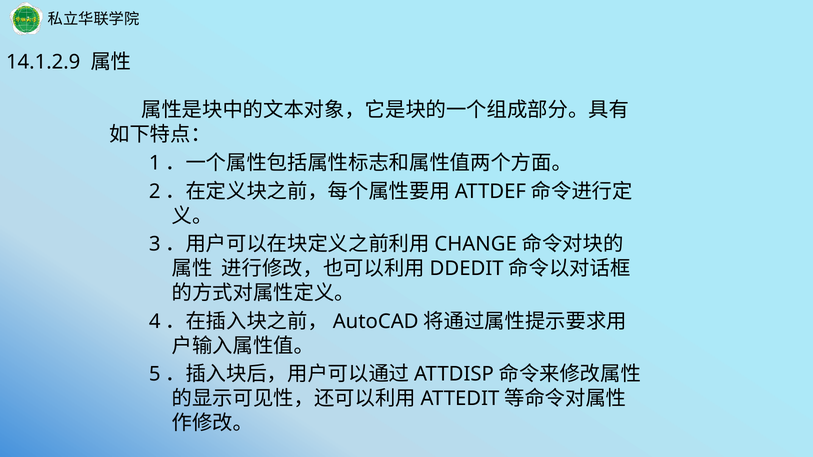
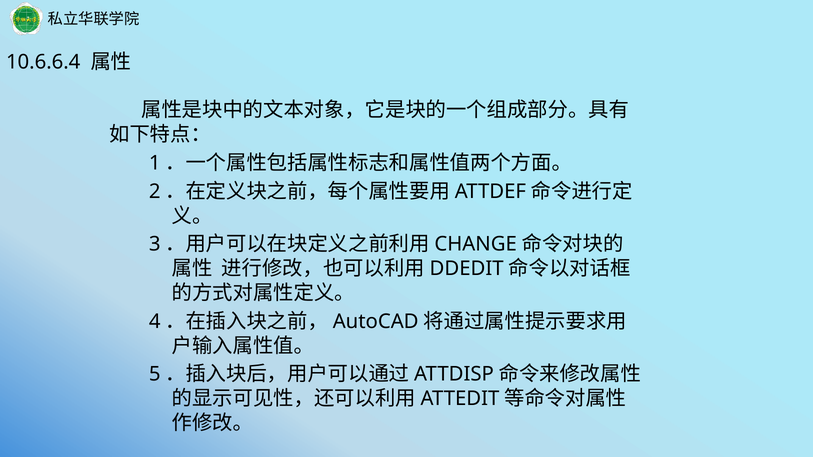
14.1.2.9: 14.1.2.9 -> 10.6.6.4 (43, 62)
